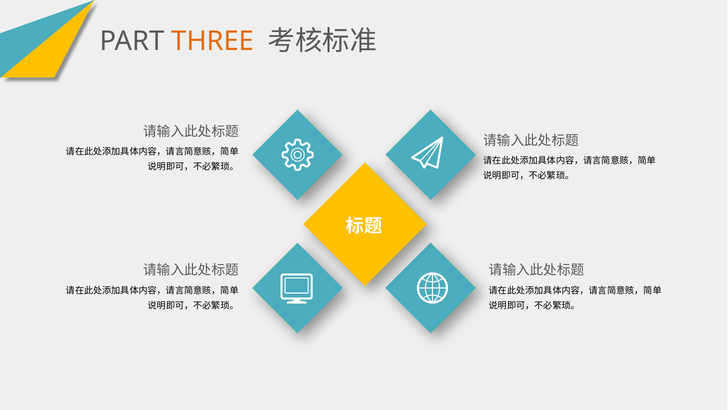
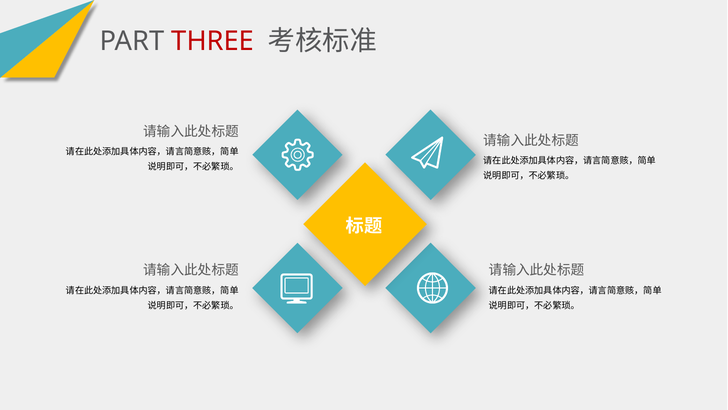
THREE colour: orange -> red (213, 41)
